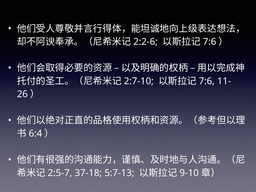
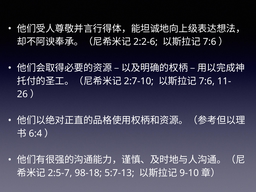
37-18: 37-18 -> 98-18 (88, 173)
